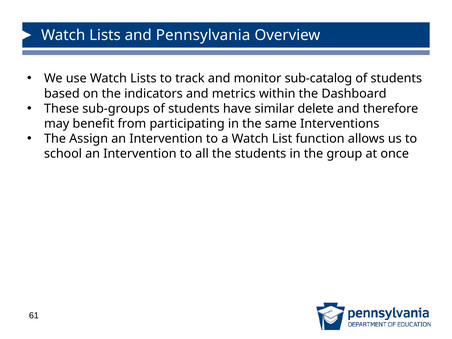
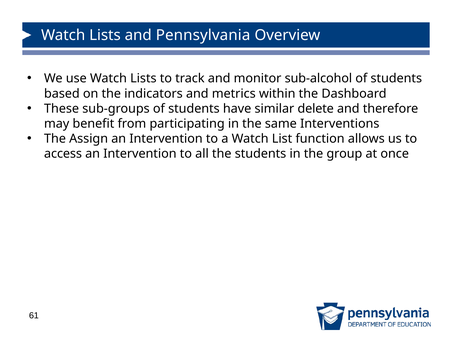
sub-catalog: sub-catalog -> sub-alcohol (318, 78)
school: school -> access (63, 154)
